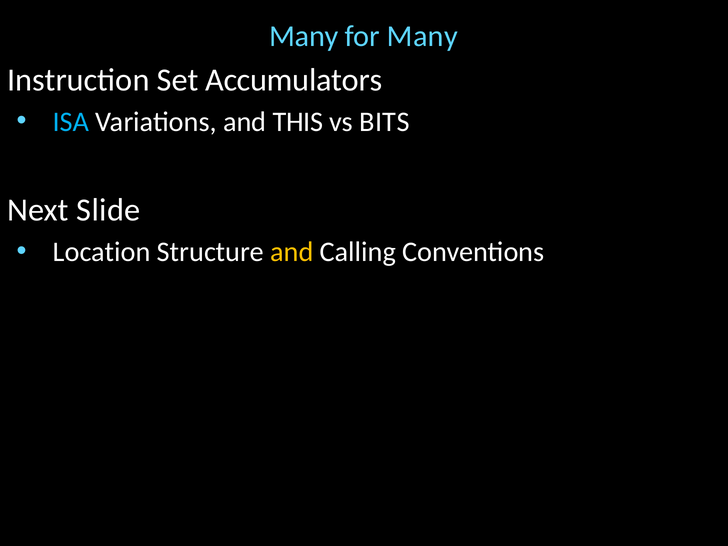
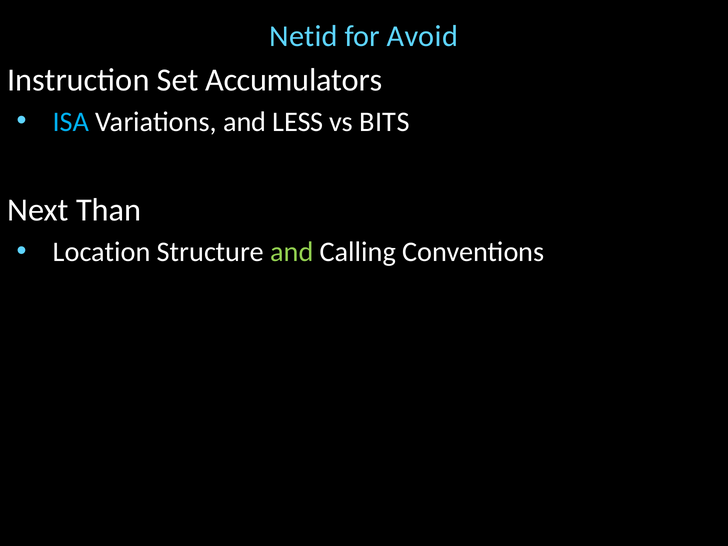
Many: Many -> Netid (304, 36)
for Many: Many -> Avoid (422, 36)
THIS: THIS -> LESS (298, 122)
Slide: Slide -> Than (109, 210)
and colour: yellow -> light green (292, 252)
